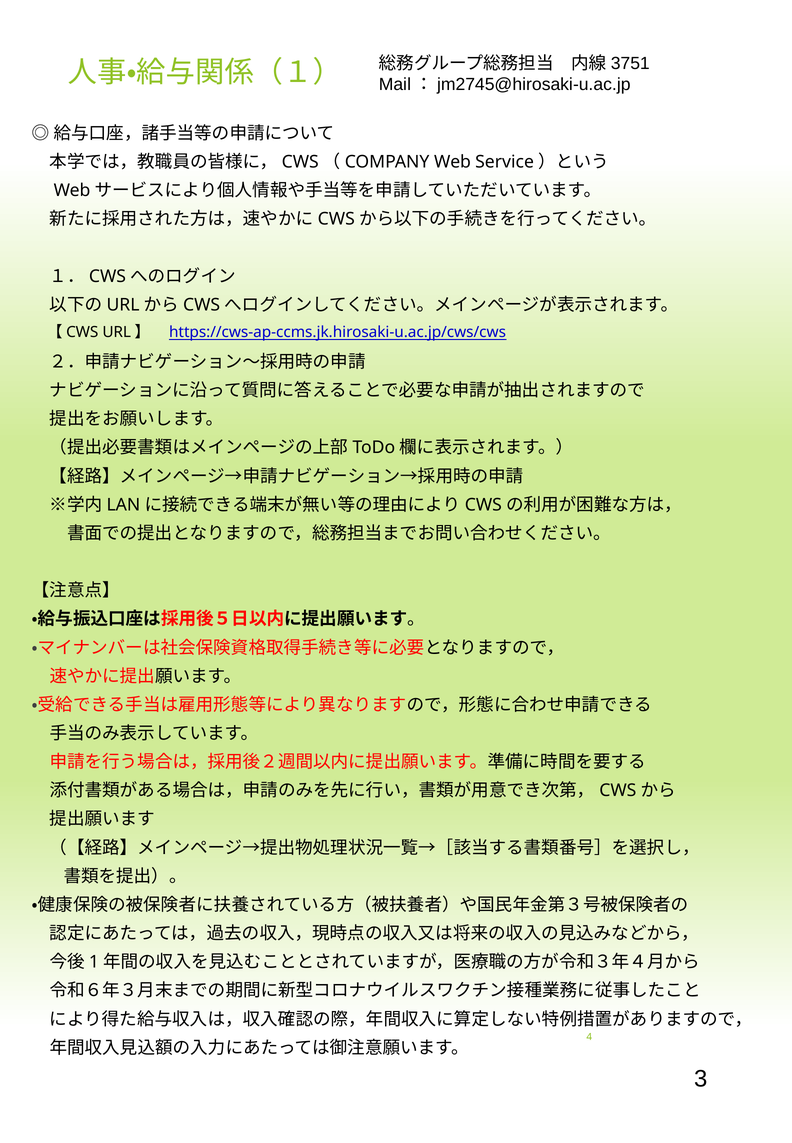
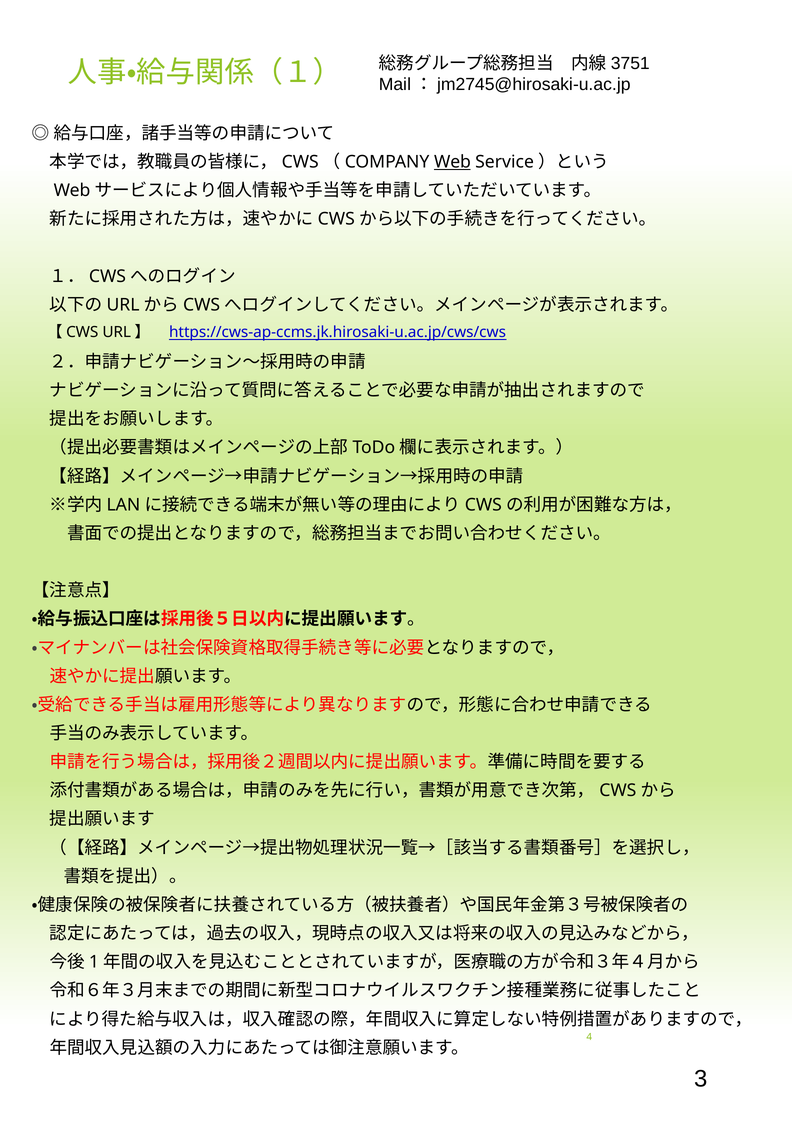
Web underline: none -> present (452, 162)
